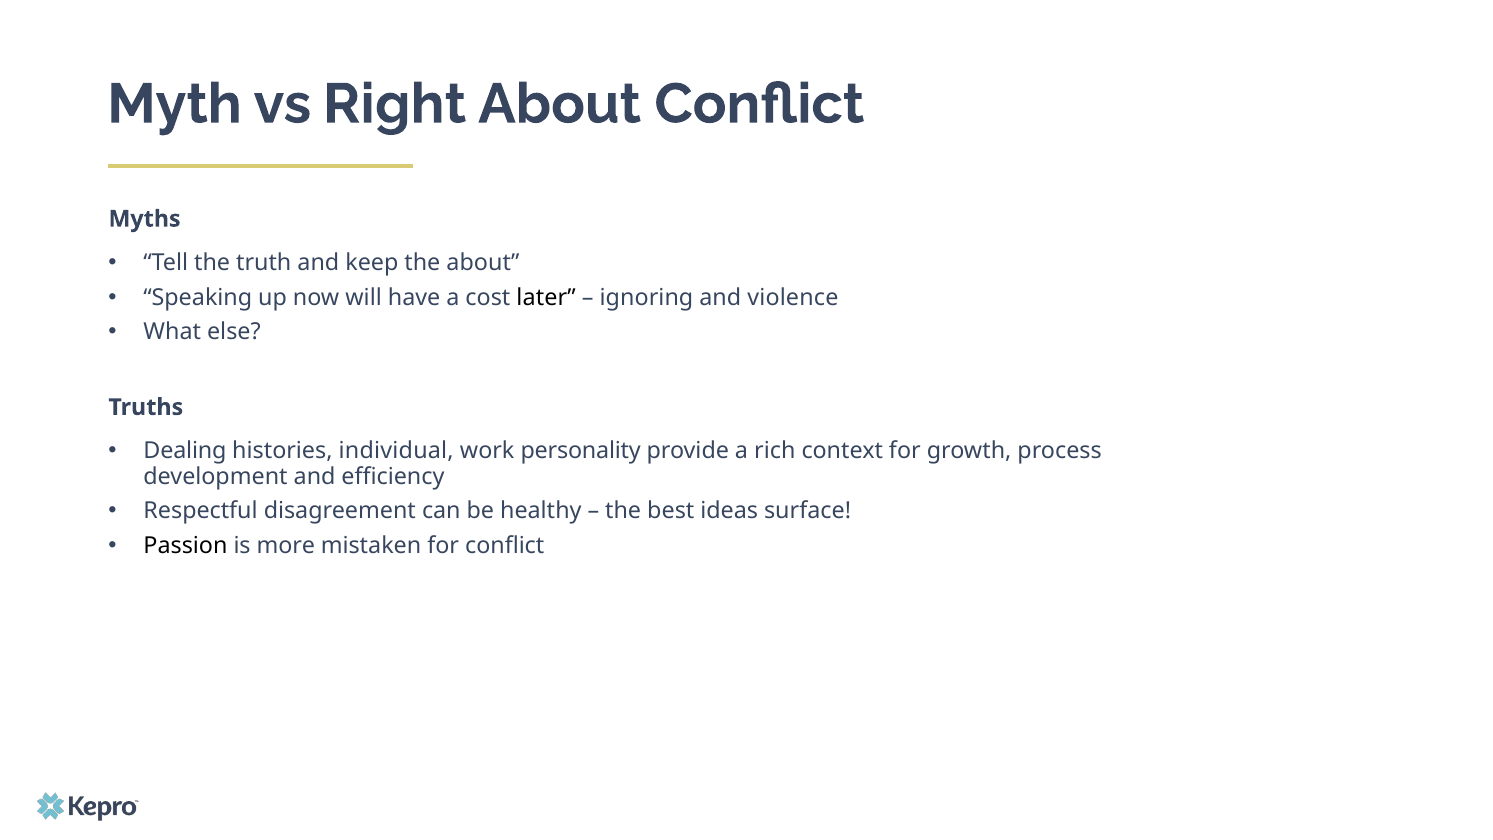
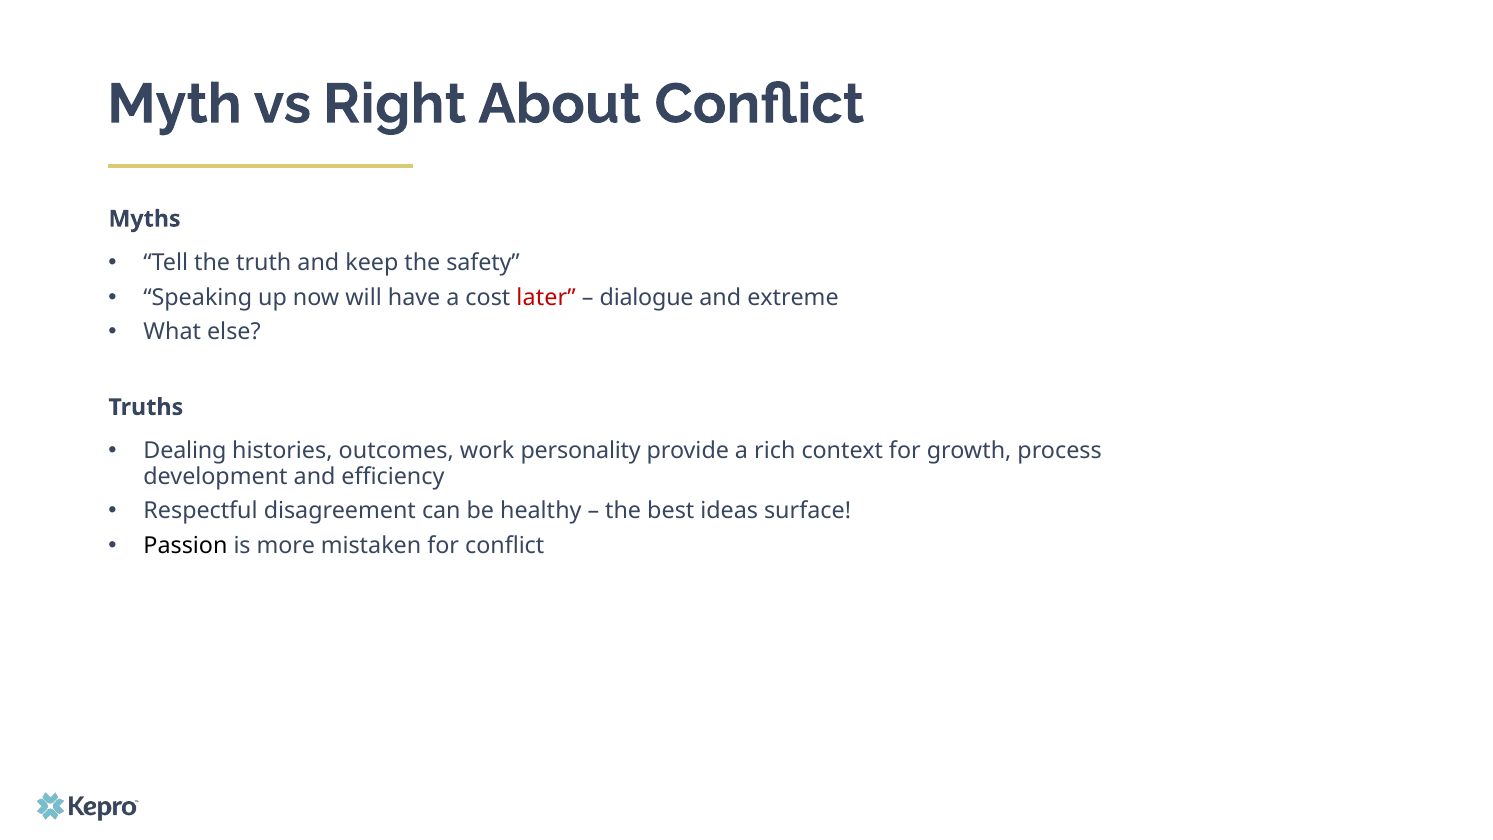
the about: about -> safety (483, 263)
later colour: black -> red (546, 297)
ignoring: ignoring -> dialogue (647, 297)
violence: violence -> extreme (793, 297)
individual: individual -> outcomes (396, 451)
